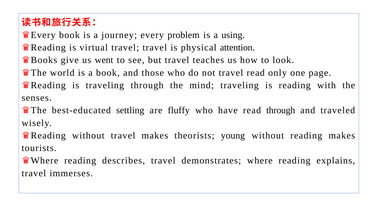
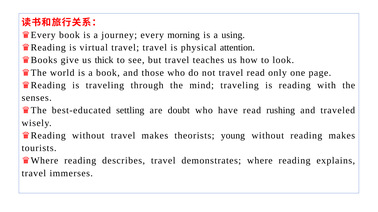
problem: problem -> morning (184, 35)
went: went -> thick (104, 60)
fluffy: fluffy -> doubt (179, 111)
read through: through -> rushing (281, 111)
